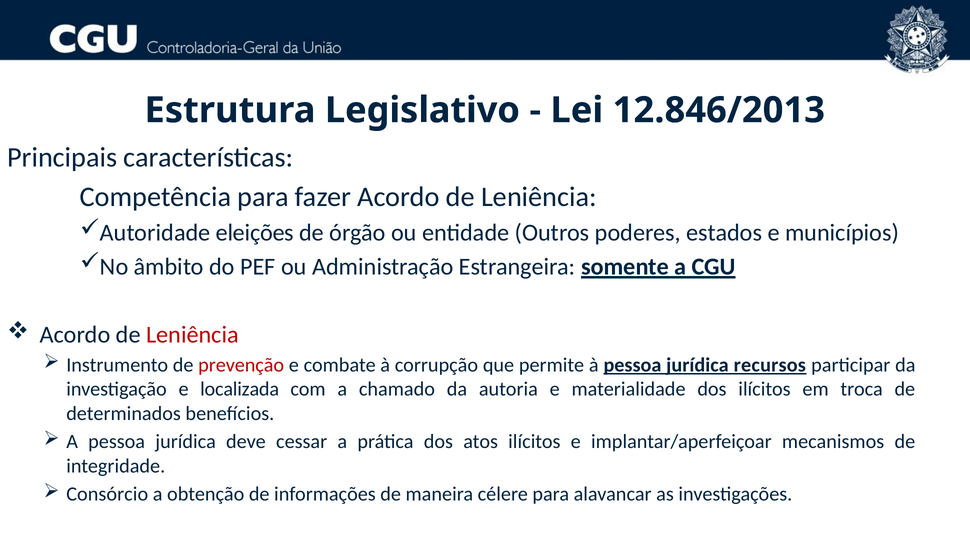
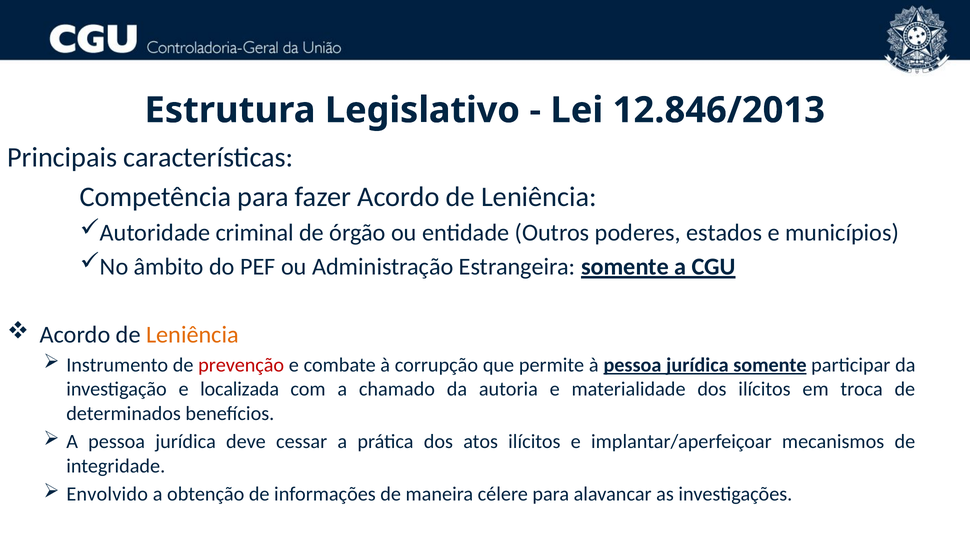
eleições: eleições -> criminal (255, 233)
Leniência colour: red -> orange (192, 335)
jurídica recursos: recursos -> somente (770, 365)
Consórcio: Consórcio -> Envolvido (107, 495)
